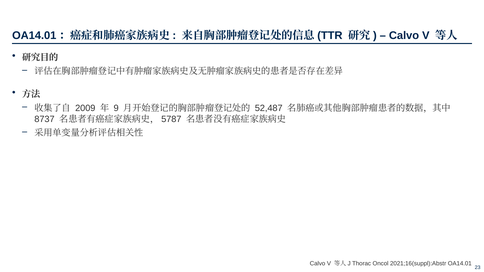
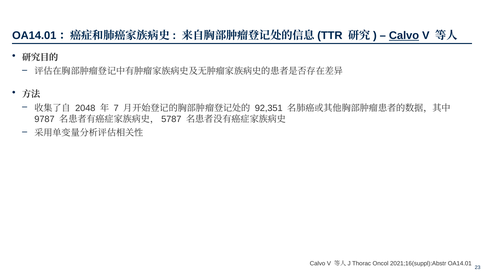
Calvo underline: none -> present (404, 36)
2009: 2009 -> 2048 (85, 108)
9: 9 -> 7 (116, 108)
52,487: 52,487 -> 92,351 (269, 108)
8737: 8737 -> 9787 (44, 119)
